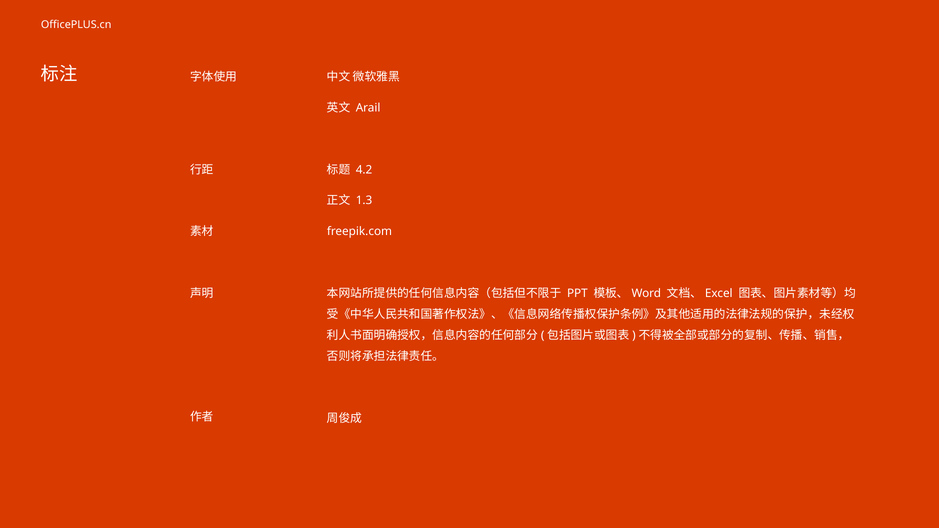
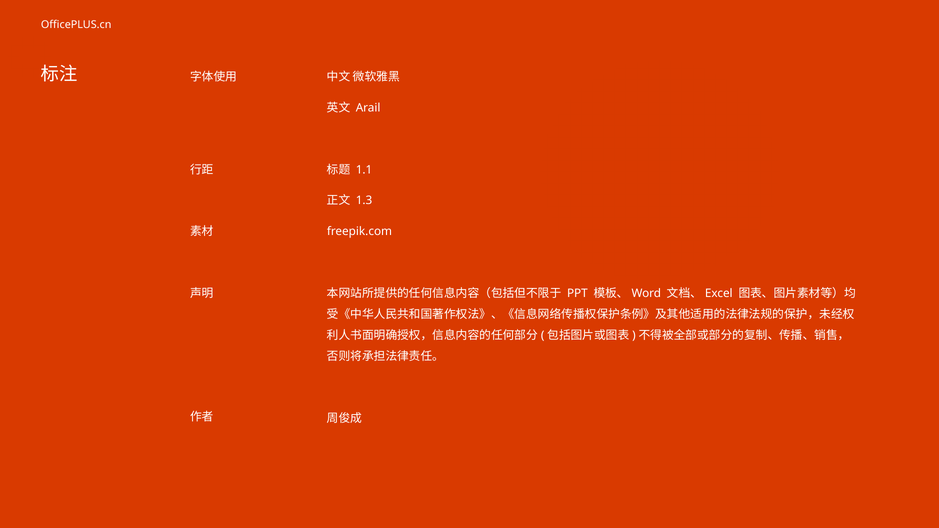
4.2: 4.2 -> 1.1 (364, 170)
